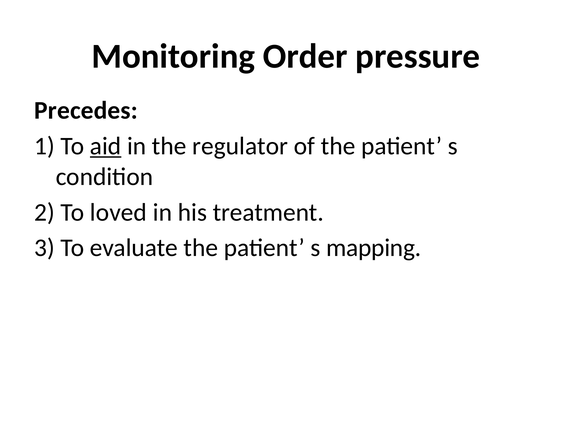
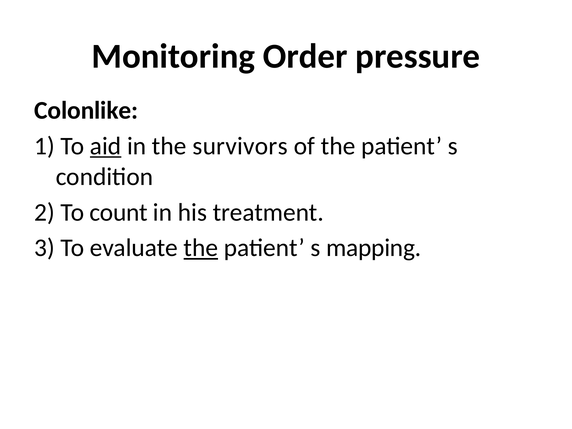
Precedes: Precedes -> Colonlike (86, 110)
regulator: regulator -> survivors (240, 146)
loved: loved -> count (119, 212)
the underline: none -> present (201, 248)
